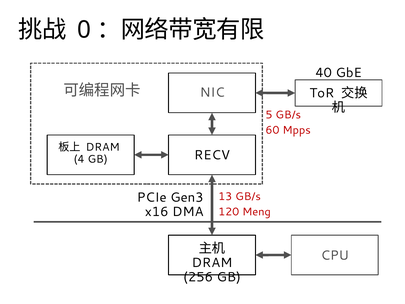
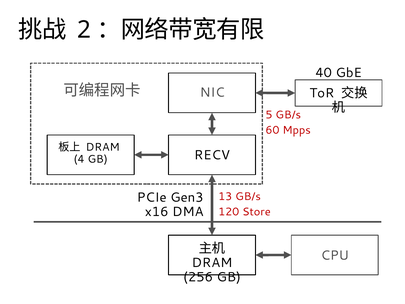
0: 0 -> 2 (84, 30)
Meng: Meng -> Store (256, 212)
